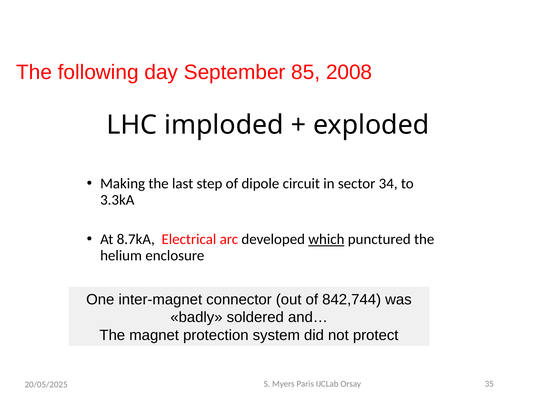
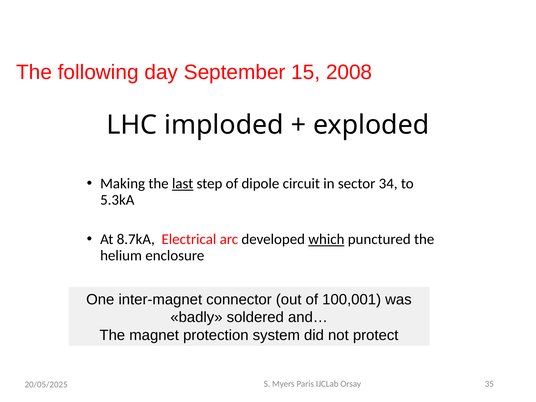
85: 85 -> 15 (306, 72)
last underline: none -> present (183, 184)
3.3kA: 3.3kA -> 5.3kA (117, 200)
842,744: 842,744 -> 100,001 (352, 300)
